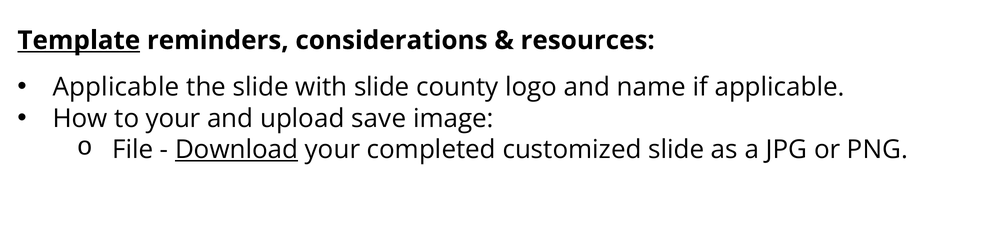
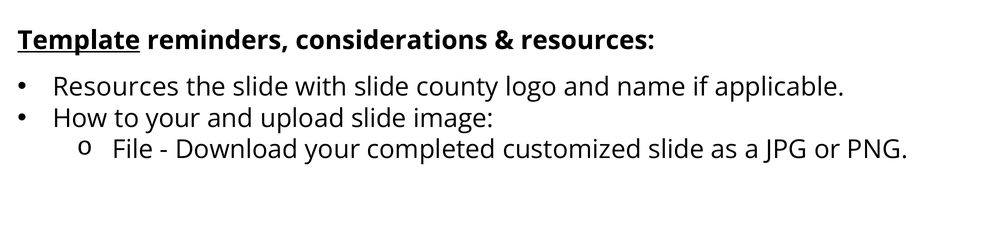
Applicable: Applicable -> Resources (116, 87)
upload save: save -> slide (379, 119)
Download underline: present -> none (237, 150)
